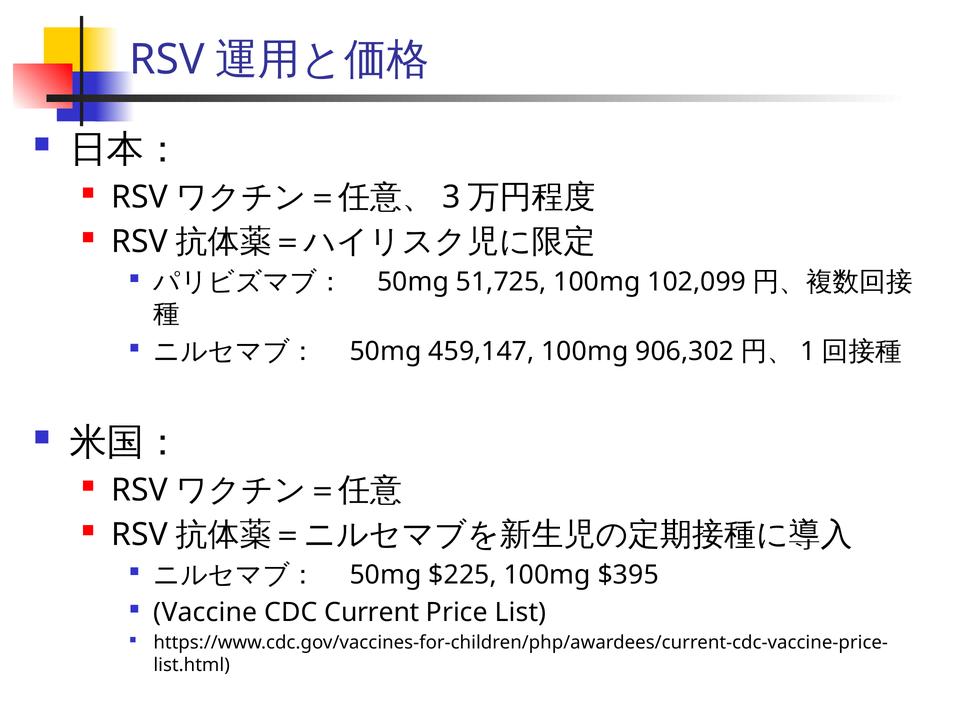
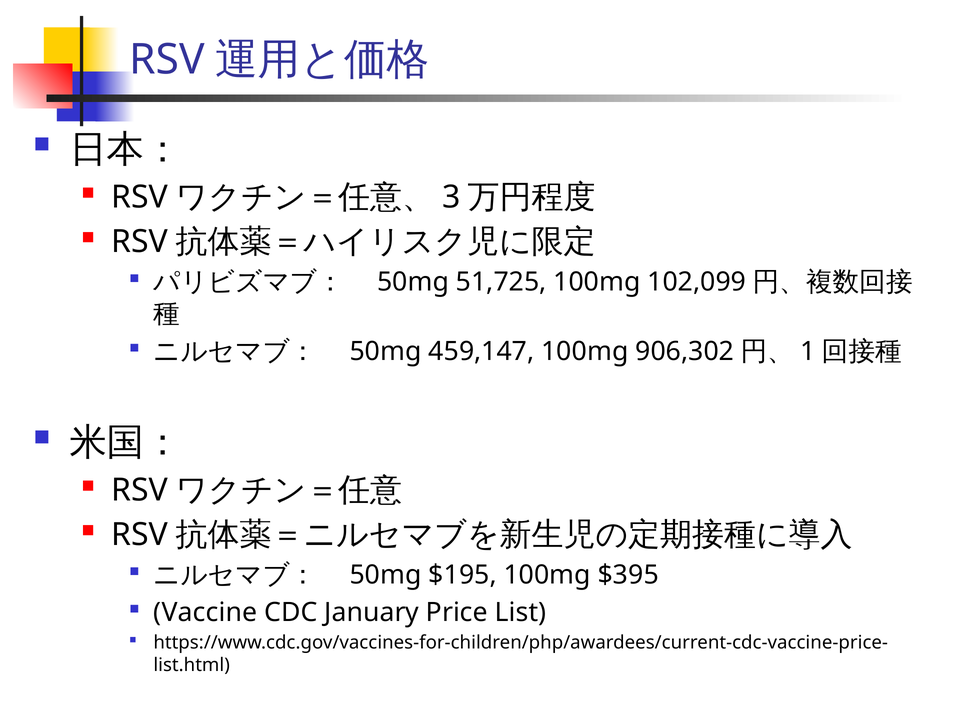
$225: $225 -> $195 (463, 575)
Current: Current -> January (372, 612)
